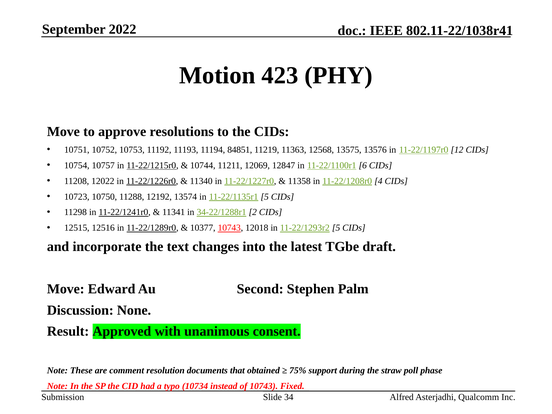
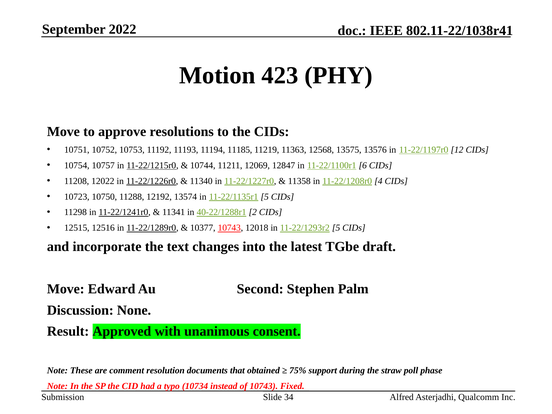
84851: 84851 -> 11185 (240, 150)
34-22/1288r1: 34-22/1288r1 -> 40-22/1288r1 (222, 212)
